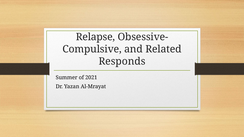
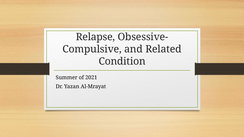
Responds: Responds -> Condition (122, 61)
